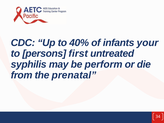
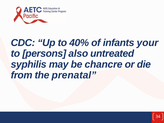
first: first -> also (78, 54)
perform: perform -> chancre (104, 64)
